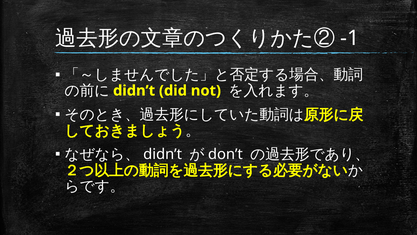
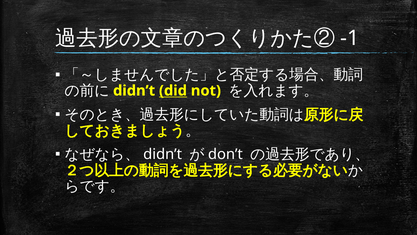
did underline: none -> present (173, 91)
